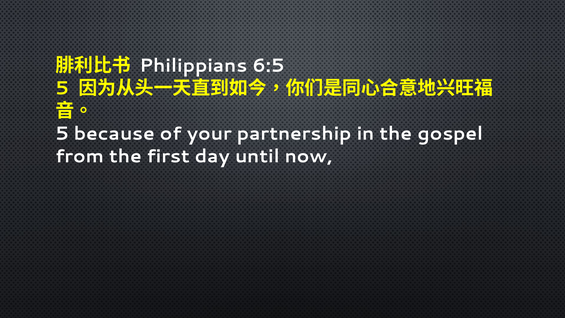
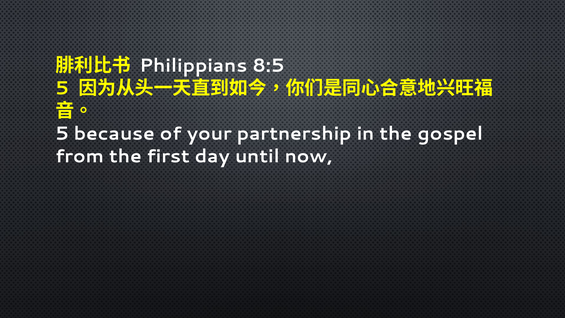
6:5: 6:5 -> 8:5 (269, 66)
